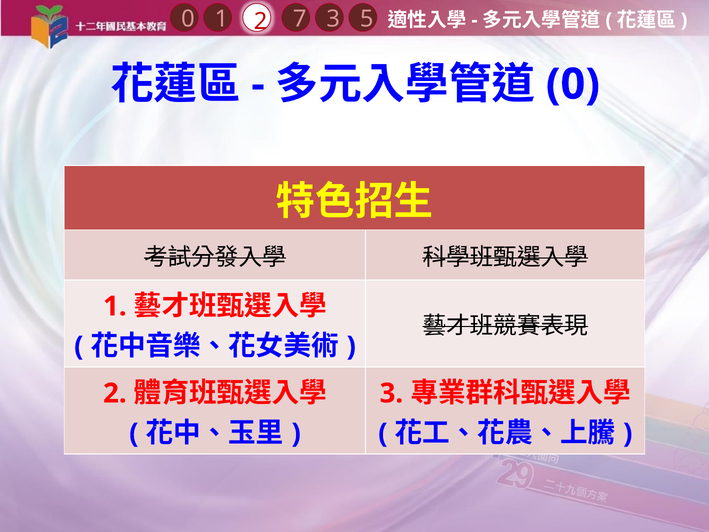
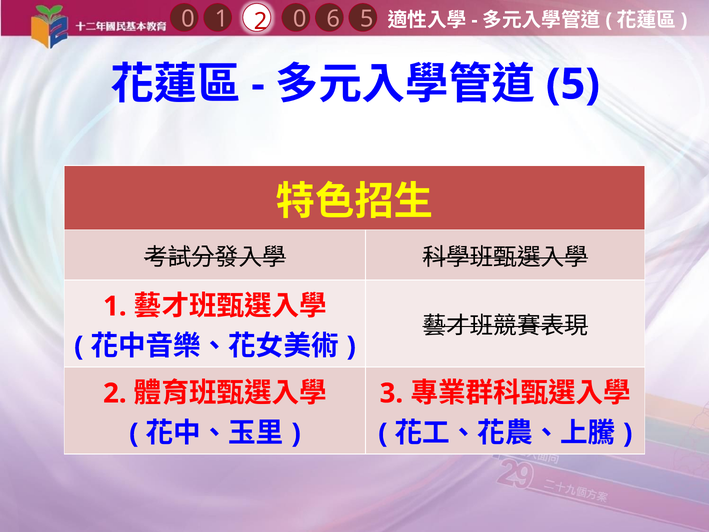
1 3: 3 -> 6 (333, 19)
2 7: 7 -> 0 (300, 19)
0: 0 -> 5 (573, 84)
